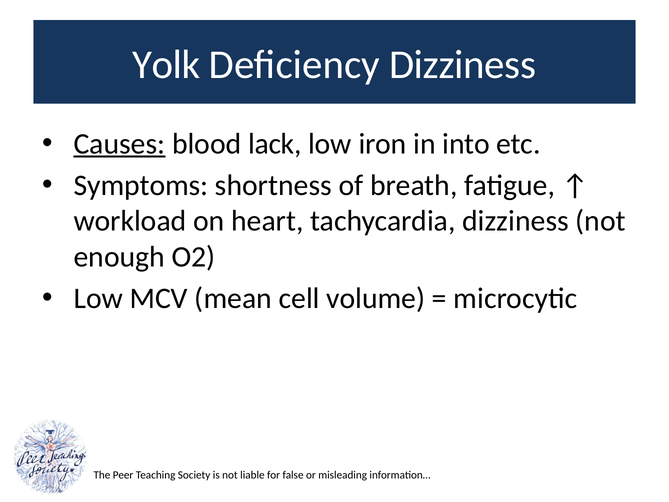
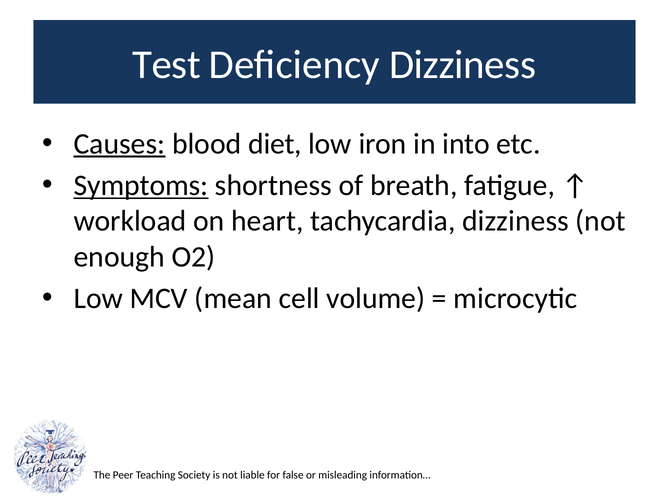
Yolk: Yolk -> Test (166, 65)
lack: lack -> diet (275, 144)
Symptoms underline: none -> present (141, 185)
